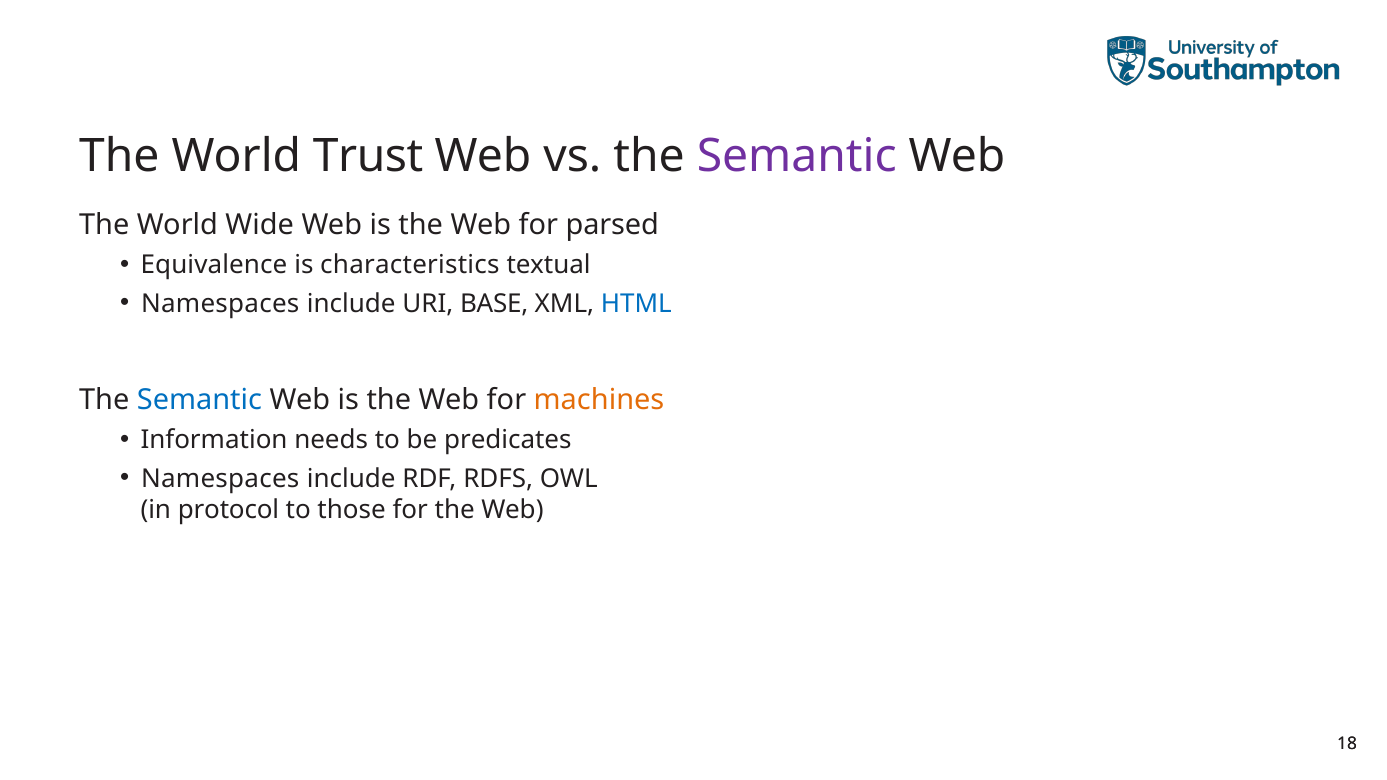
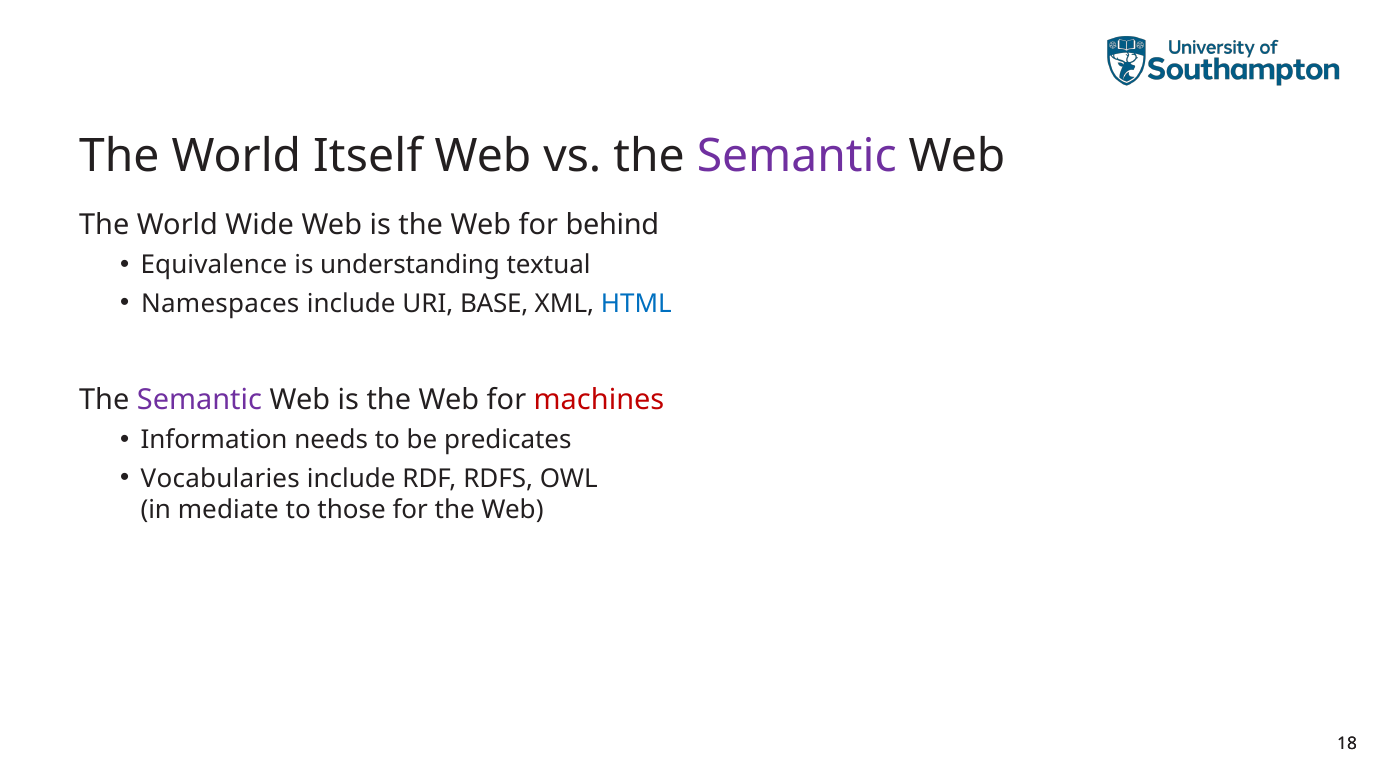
Trust: Trust -> Itself (368, 156)
parsed: parsed -> behind (612, 225)
characteristics: characteristics -> understanding (410, 265)
Semantic colour: blue -> purple (199, 400)
machines colour: orange -> red (599, 400)
Namespaces: Namespaces -> Vocabularies (220, 479)
protocol: protocol -> mediate (228, 510)
